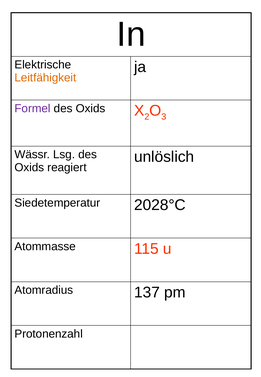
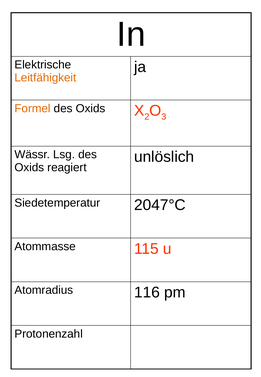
Formel colour: purple -> orange (33, 108)
2028°C: 2028°C -> 2047°C (160, 205)
137: 137 -> 116 (147, 292)
